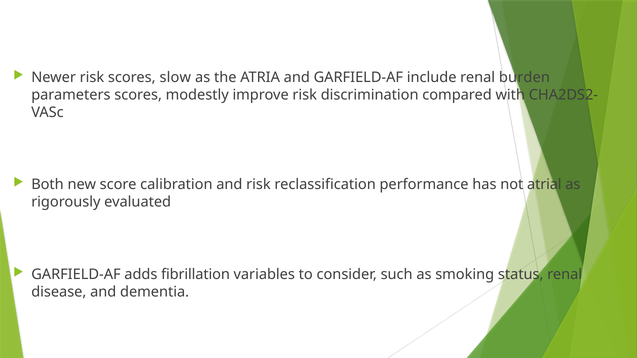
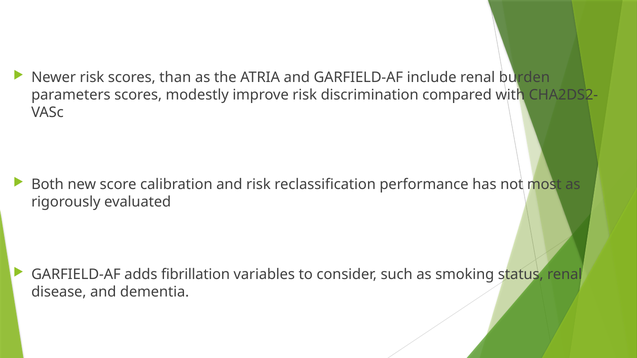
slow: slow -> than (175, 77)
atrial: atrial -> most (544, 185)
